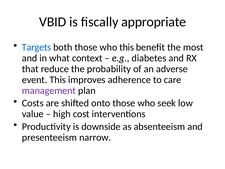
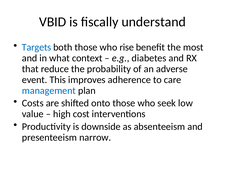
appropriate: appropriate -> understand (154, 22)
who this: this -> rise (127, 47)
management colour: purple -> blue (49, 90)
